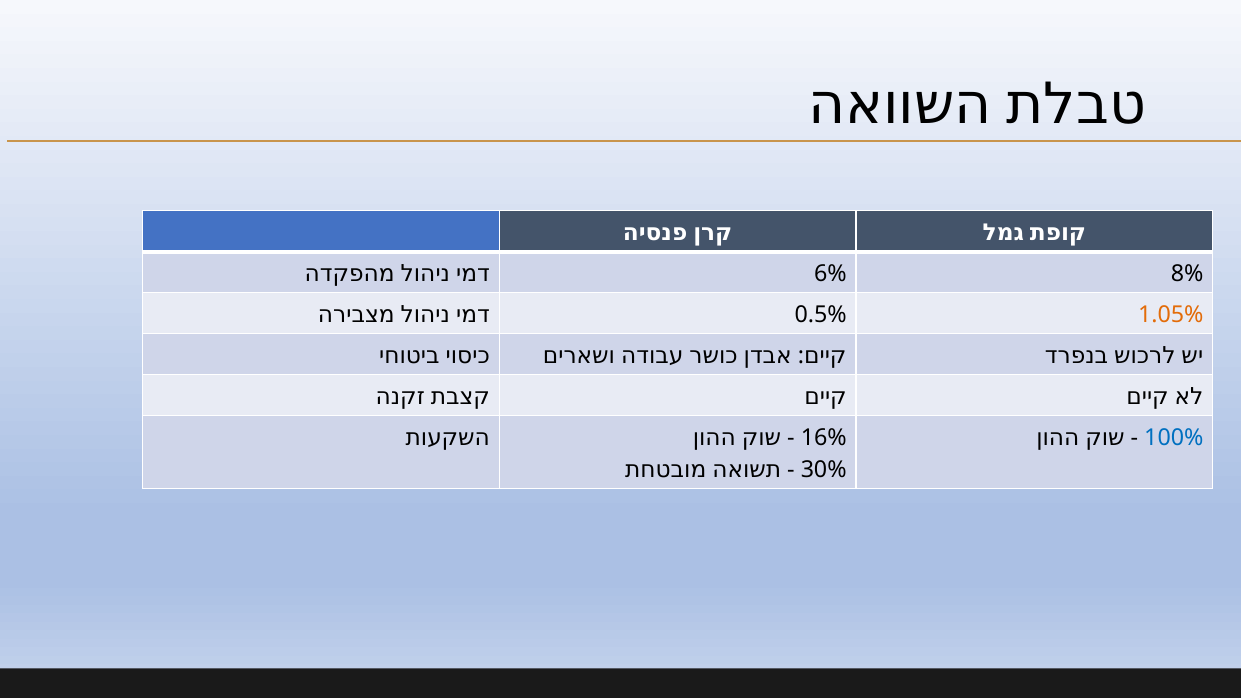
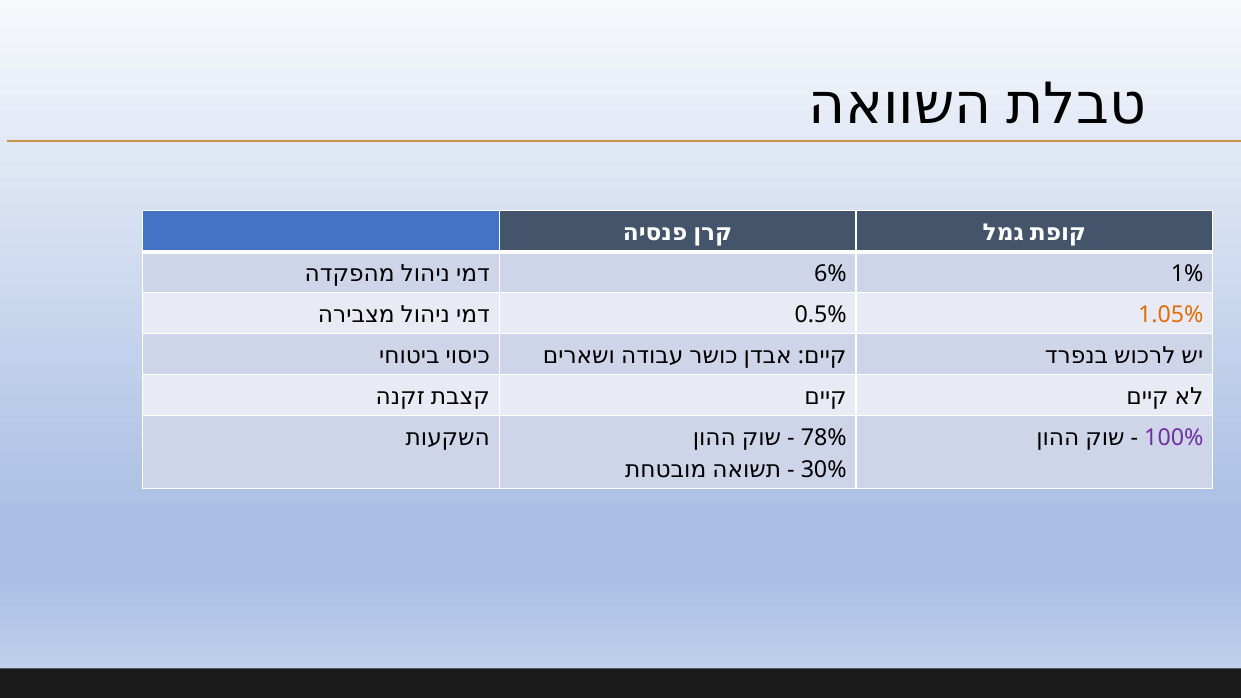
8%: 8% -> 1% (1187, 274)
16%: 16% -> 78% (824, 438)
100% colour: blue -> purple (1174, 438)
